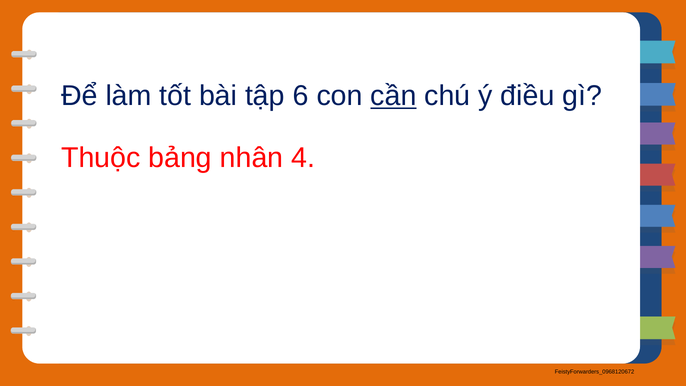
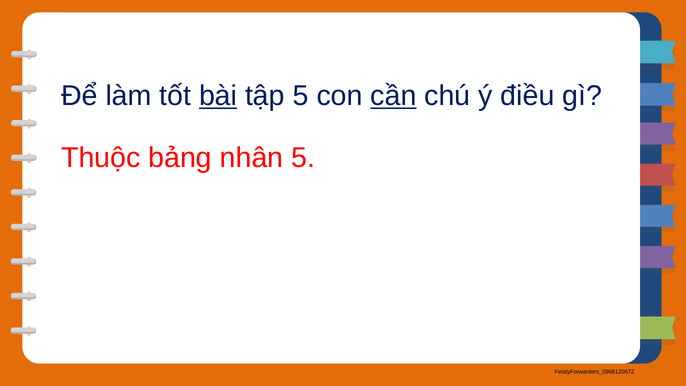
bài underline: none -> present (218, 96)
tập 6: 6 -> 5 (301, 96)
nhân 4: 4 -> 5 (303, 158)
